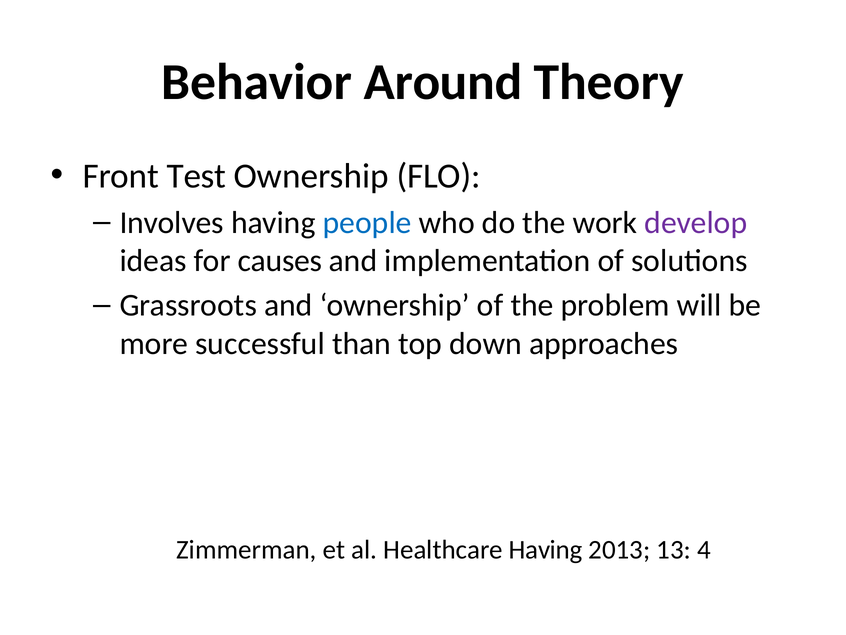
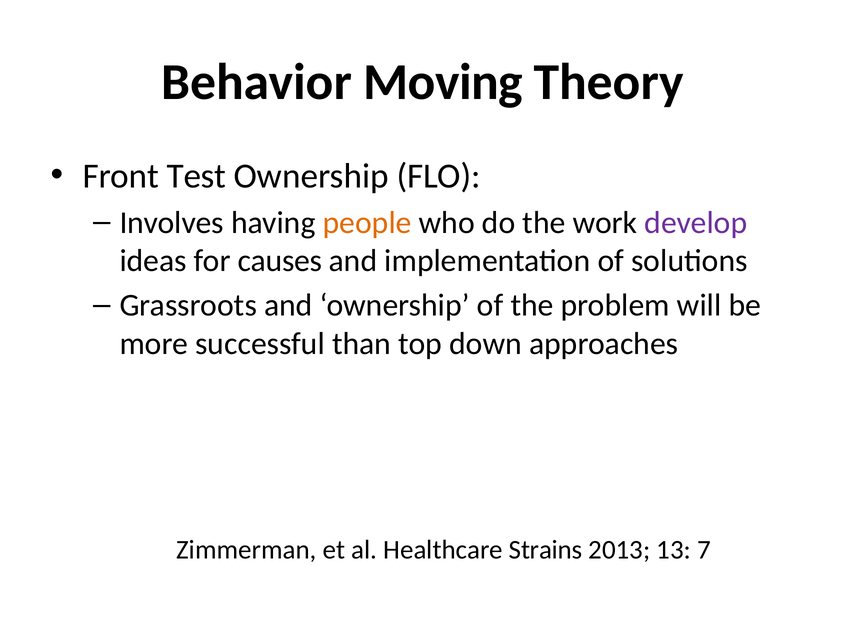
Around: Around -> Moving (443, 82)
people colour: blue -> orange (367, 222)
Healthcare Having: Having -> Strains (546, 549)
4: 4 -> 7 (704, 549)
